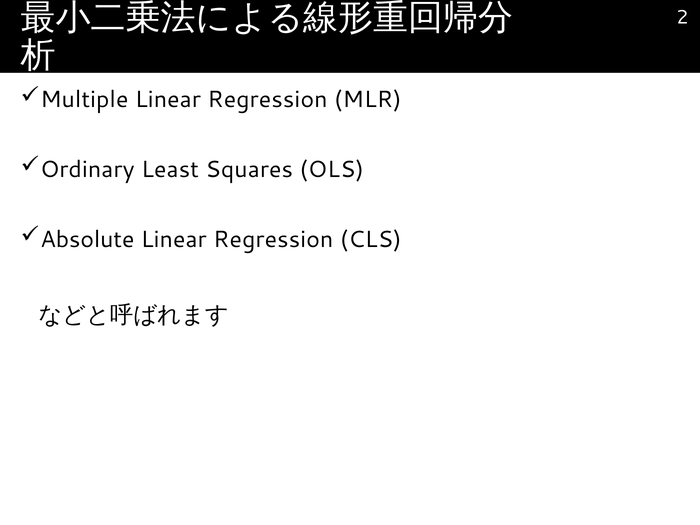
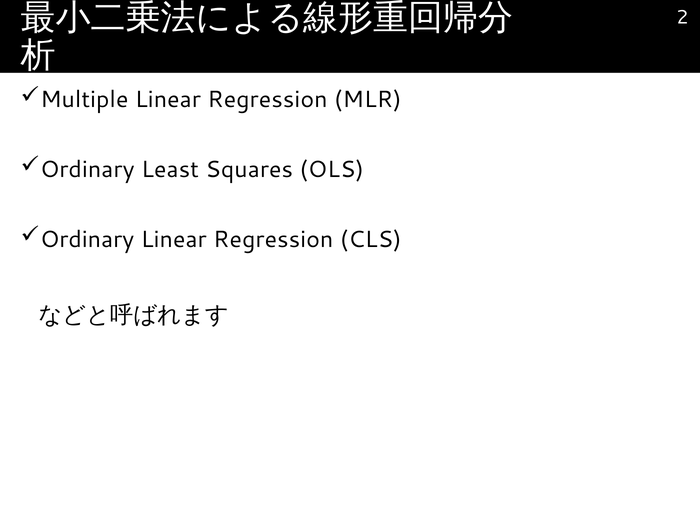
Absolute: Absolute -> Ordinary (87, 239)
